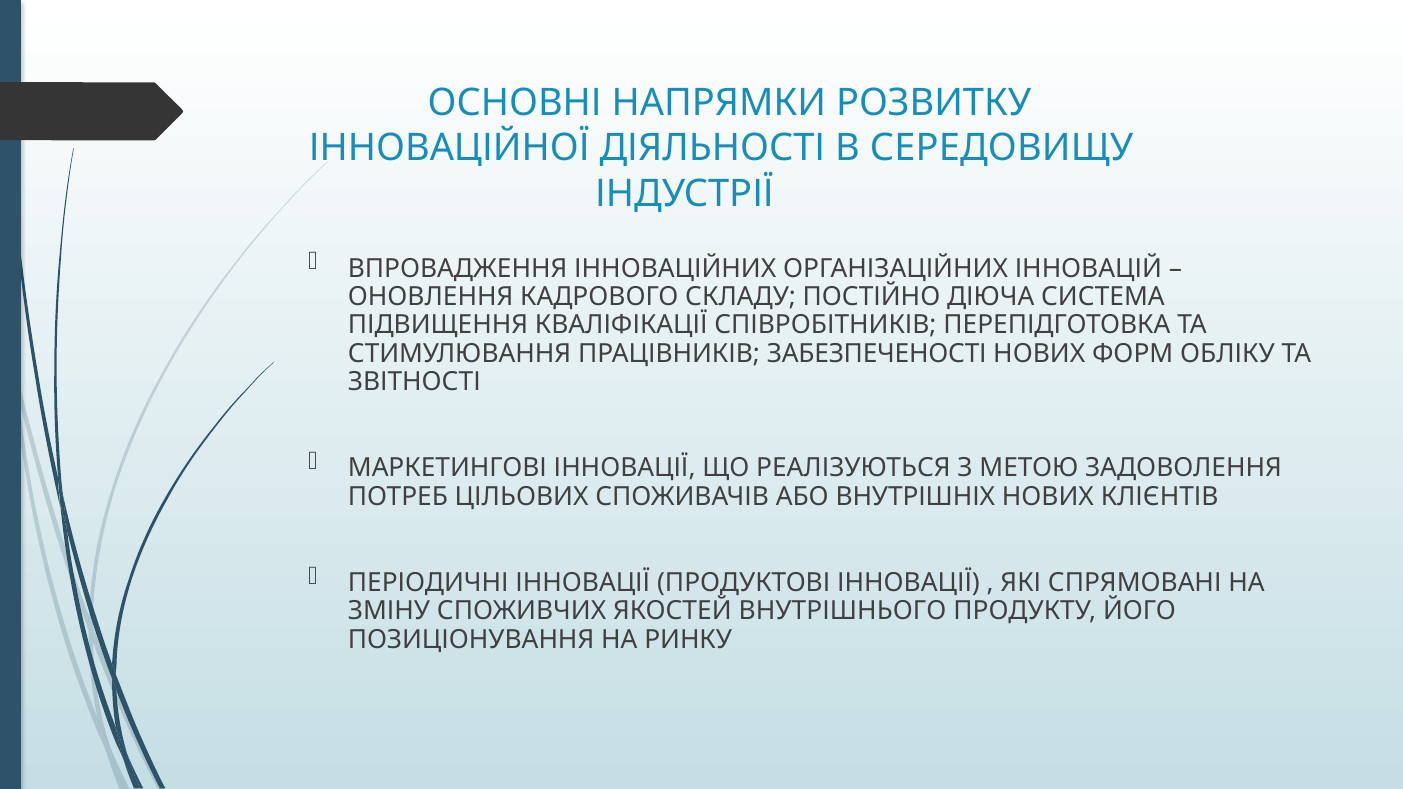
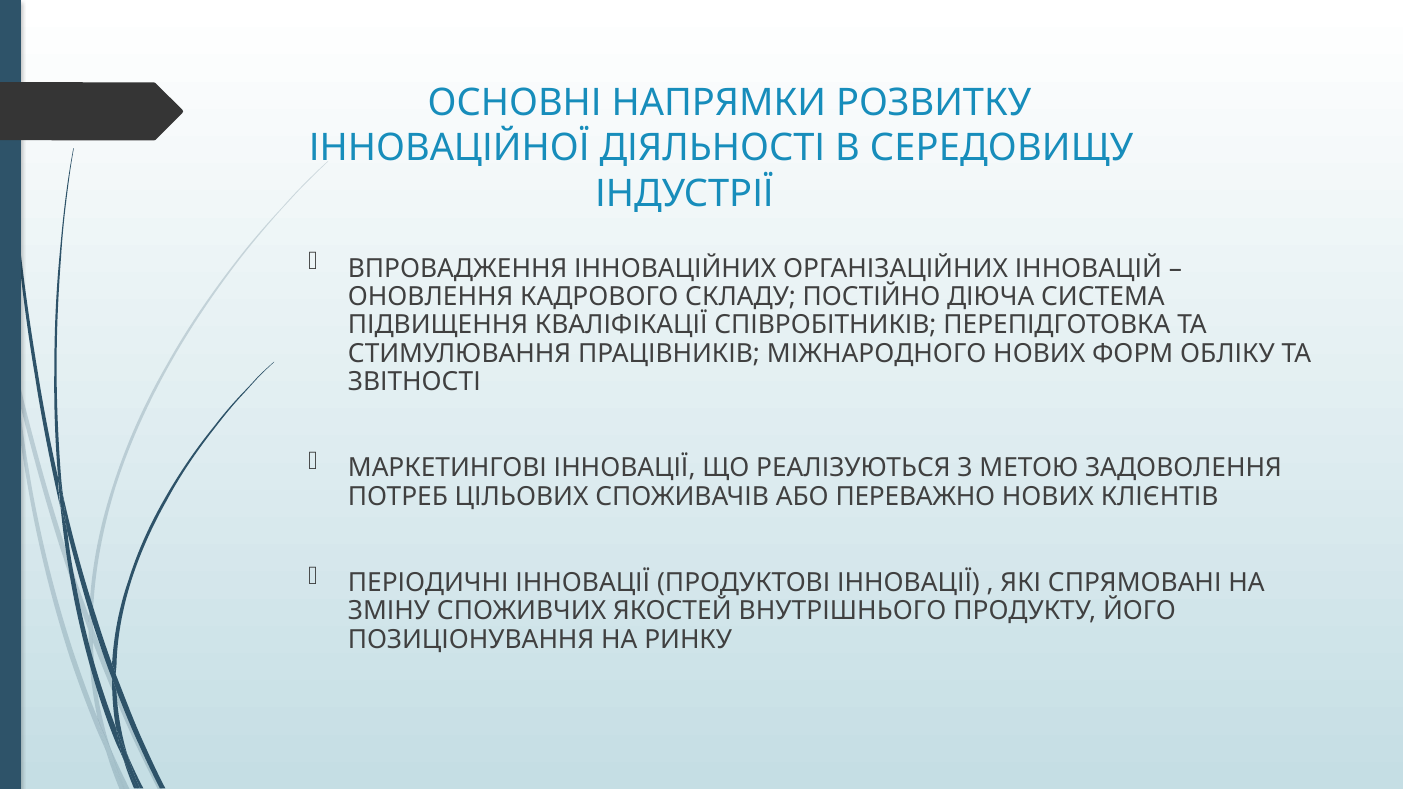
ЗАБЕЗПЕЧЕНОСТІ: ЗАБЕЗПЕЧЕНОСТІ -> МІЖНАРОДНОГО (877, 354)
ВНУТРІШНІХ: ВНУТРІШНІХ -> ПЕРЕВАЖНО (915, 497)
